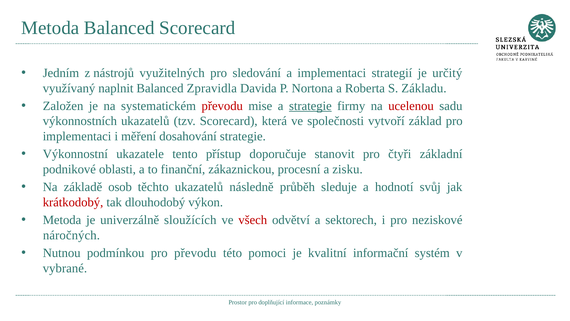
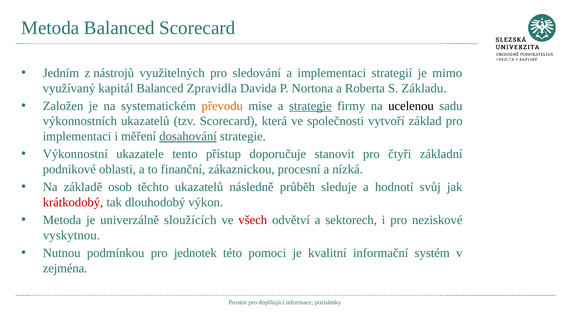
určitý: určitý -> mimo (447, 73)
naplnit: naplnit -> kapitál (116, 88)
převodu colour: red -> orange (222, 106)
ucelenou colour: red -> black (411, 106)
dosahování underline: none -> present (188, 136)
zisku: zisku -> nízká (348, 169)
náročných: náročných -> vyskytnou (71, 235)
pro převodu: převodu -> jednotek (195, 253)
vybrané: vybrané -> zejména (65, 268)
